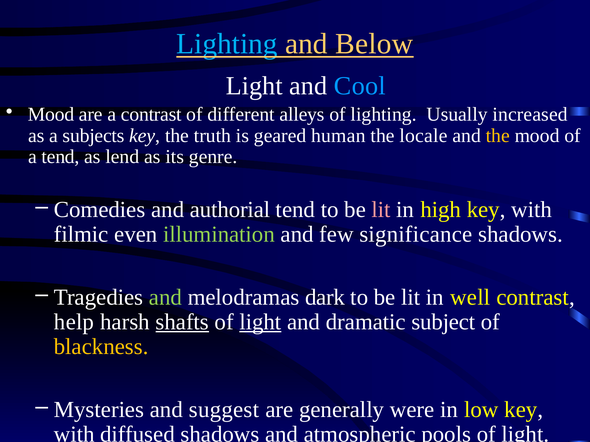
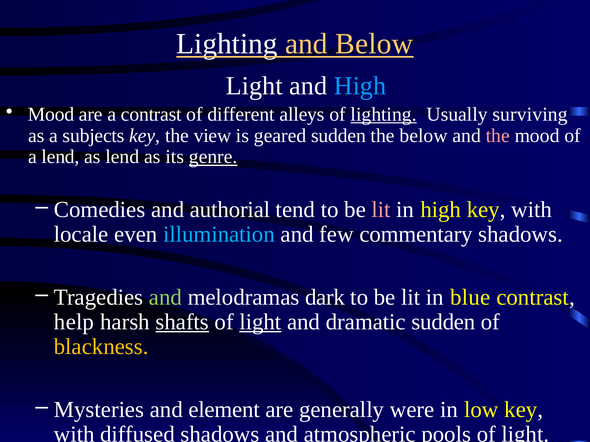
Lighting colour: light blue -> white (227, 44)
and Cool: Cool -> High (360, 86)
lighting underline: none -> present (384, 115)
increased: increased -> surviving (530, 115)
truth: truth -> view (213, 136)
geared human: human -> sudden (339, 136)
the locale: locale -> below (424, 136)
the colour: yellow -> pink (498, 136)
a tend: tend -> lend (61, 157)
genre underline: none -> present (213, 157)
filmic: filmic -> locale (81, 235)
illumination colour: light green -> light blue (219, 235)
significance: significance -> commentary (416, 235)
well: well -> blue (470, 297)
dramatic subject: subject -> sudden (443, 322)
suggest: suggest -> element (224, 410)
